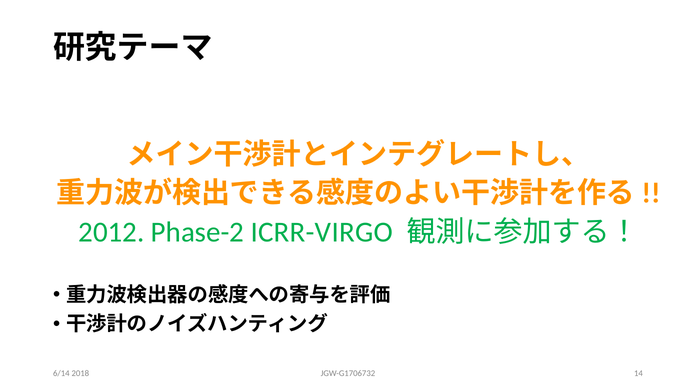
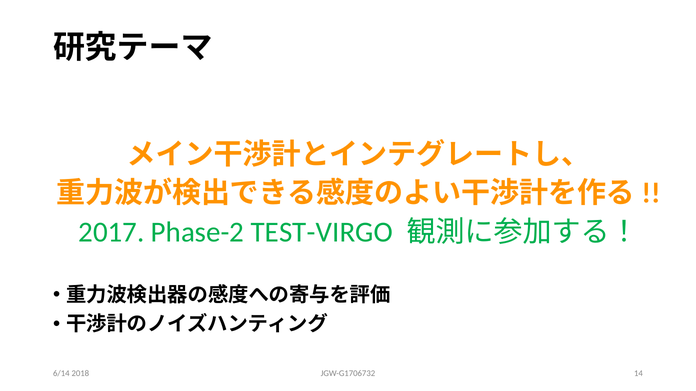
2012: 2012 -> 2017 (111, 232)
ICRR-VIRGO: ICRR-VIRGO -> TEST-VIRGO (322, 232)
